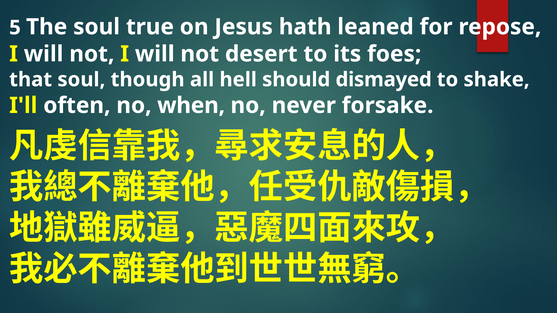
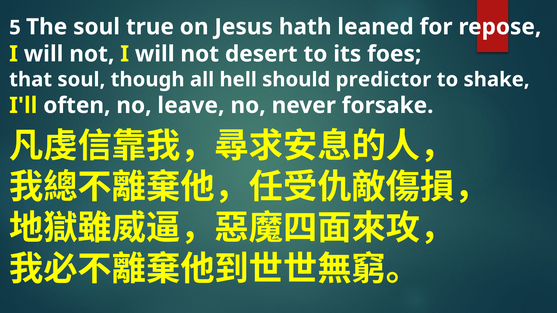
dismayed: dismayed -> predictor (383, 80)
when: when -> leave (191, 106)
